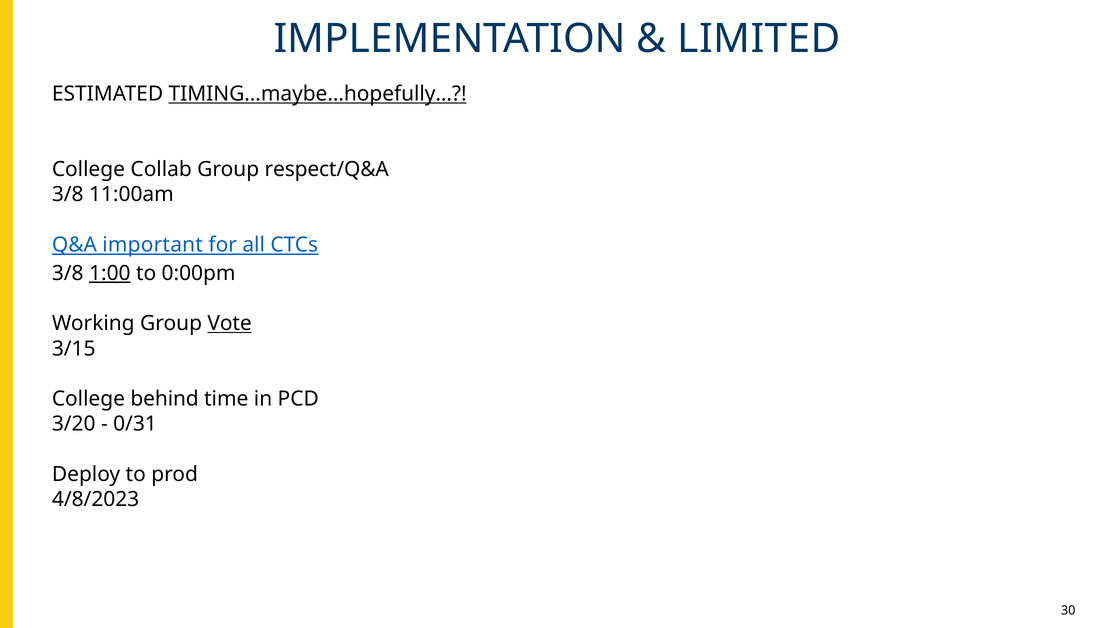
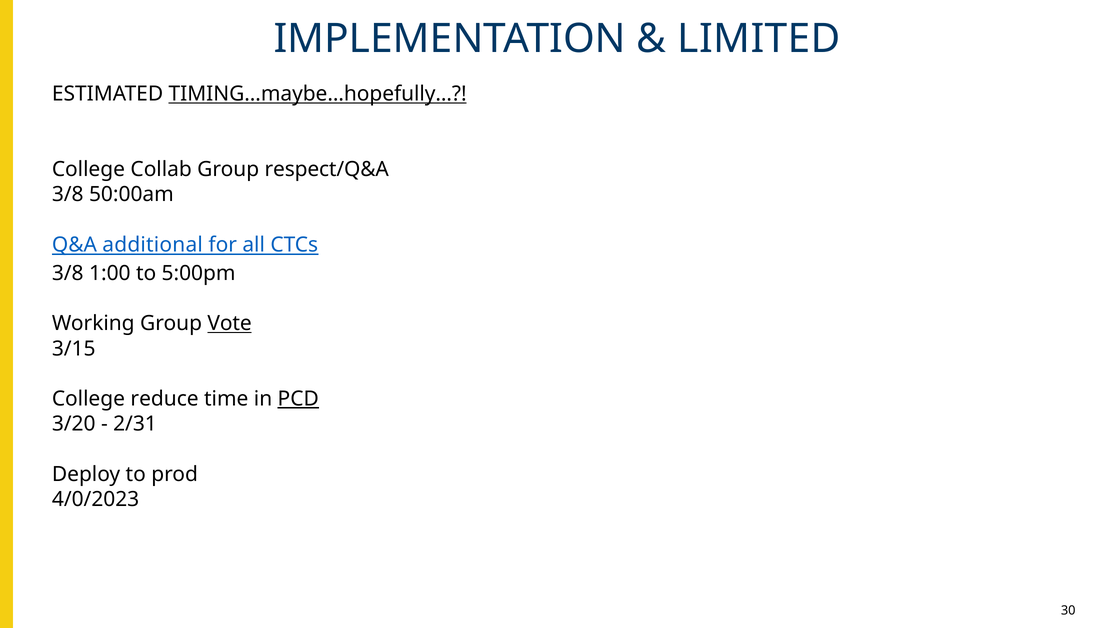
11:00am: 11:00am -> 50:00am (131, 195)
important: important -> additional (153, 245)
1:00 underline: present -> none (110, 273)
0:00pm: 0:00pm -> 5:00pm (199, 273)
behind: behind -> reduce (165, 399)
PCD underline: none -> present (298, 399)
0/31: 0/31 -> 2/31 (135, 424)
4/8/2023: 4/8/2023 -> 4/0/2023 (96, 500)
